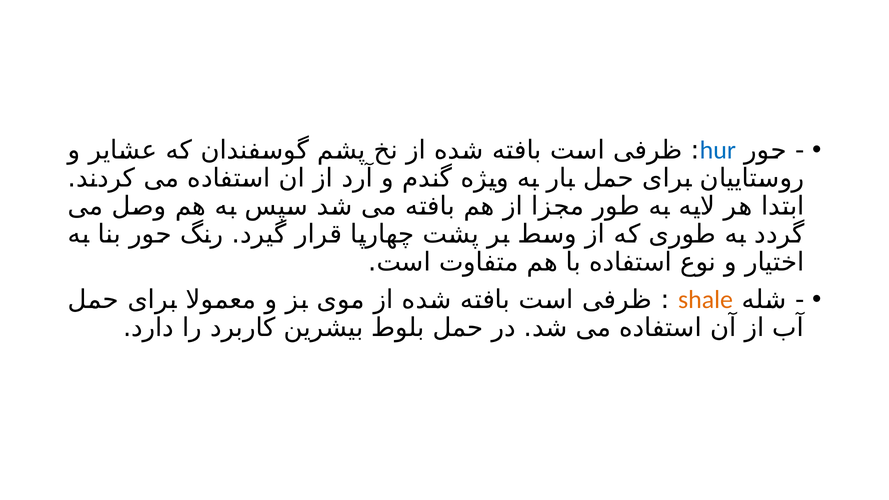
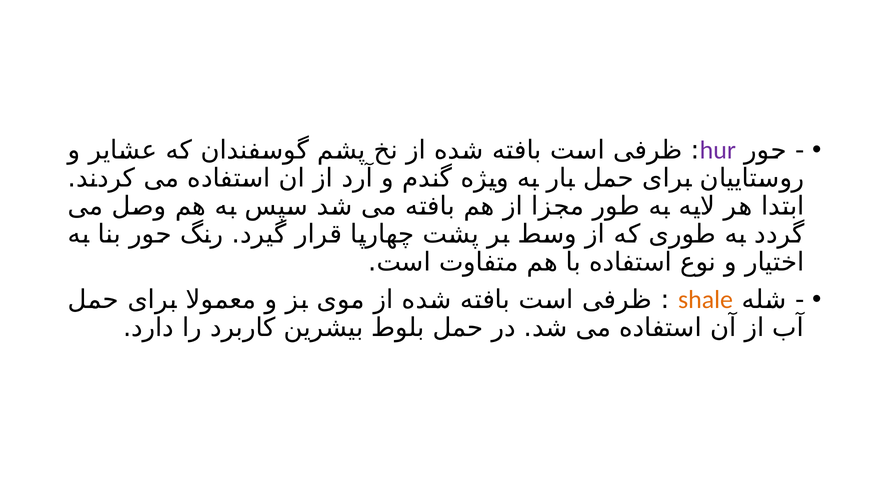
hur colour: blue -> purple (718, 150)
